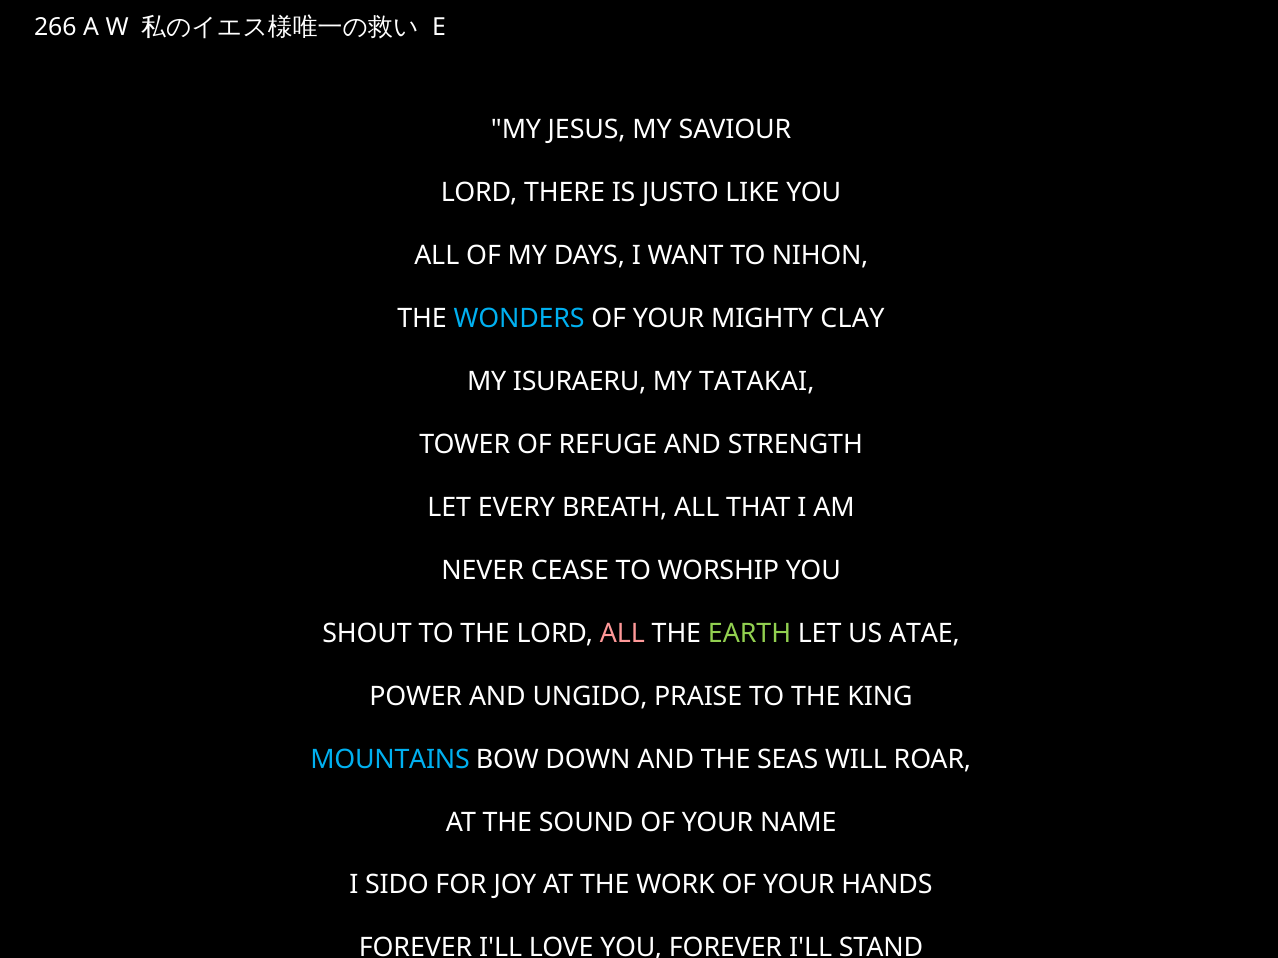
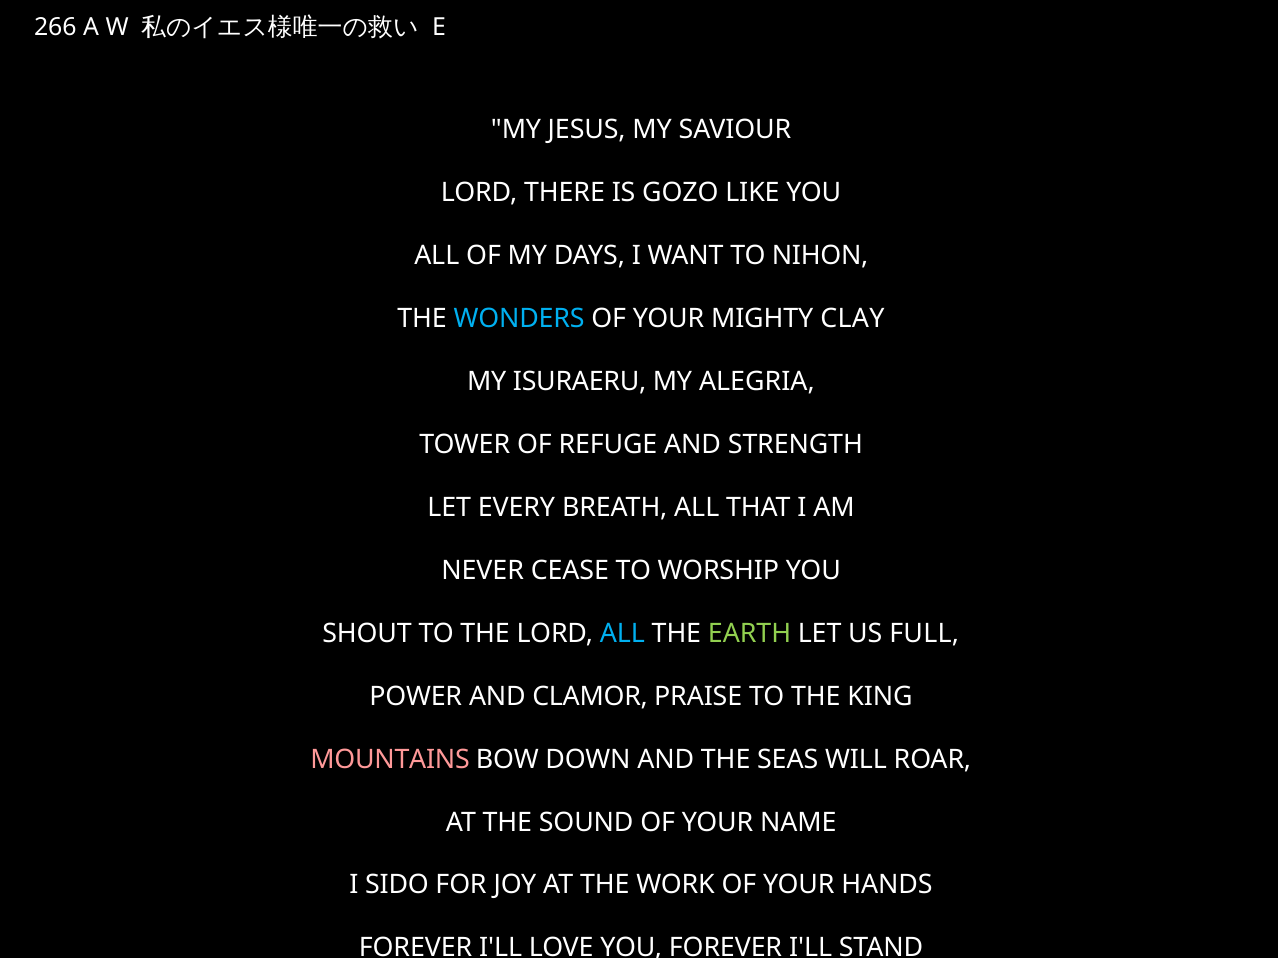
JUSTO: JUSTO -> GOZO (680, 193)
TATAKAI: TATAKAI -> ALEGRIA (757, 382)
ALL colour: pink -> light blue (622, 634)
ATAE: ATAE -> FULL (924, 634)
UNGIDO: UNGIDO -> CLAMOR (590, 697)
MOUNTAINS colour: light blue -> pink (390, 760)
